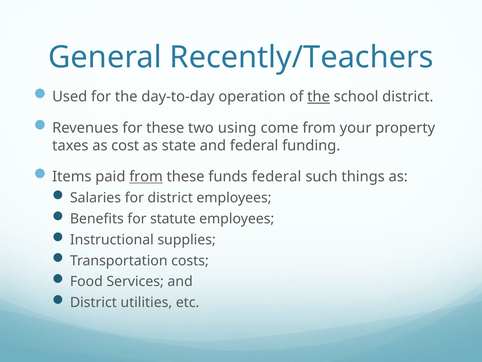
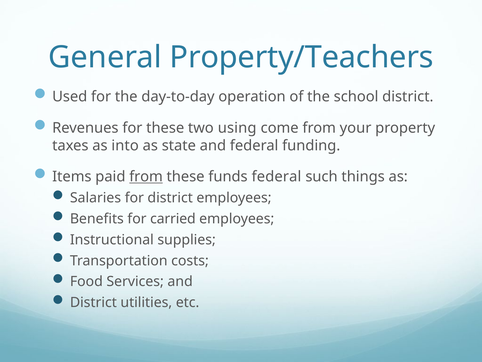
Recently/Teachers: Recently/Teachers -> Property/Teachers (302, 57)
the underline: present -> none (319, 97)
cost: cost -> into (125, 145)
statute: statute -> carried (173, 219)
